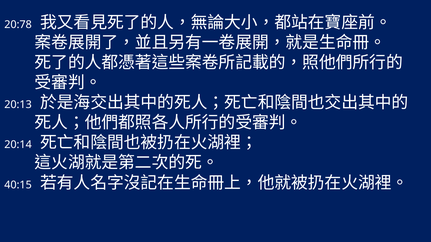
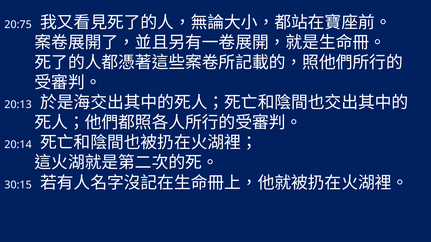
20:78: 20:78 -> 20:75 (18, 25)
40:15: 40:15 -> 30:15 (18, 185)
